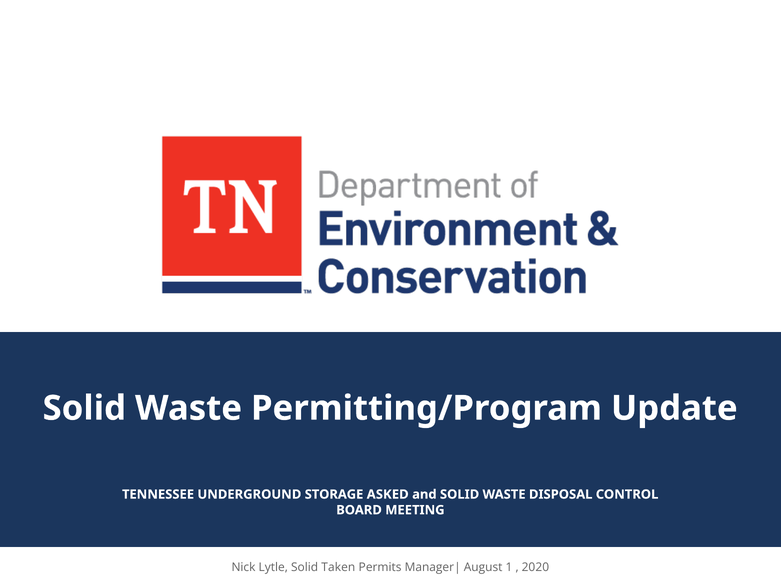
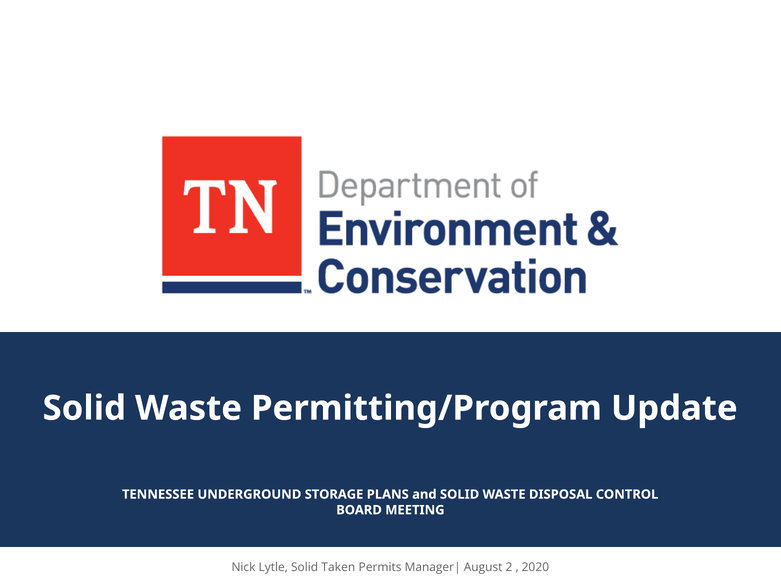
ASKED: ASKED -> PLANS (388, 494)
1: 1 -> 2 (509, 567)
